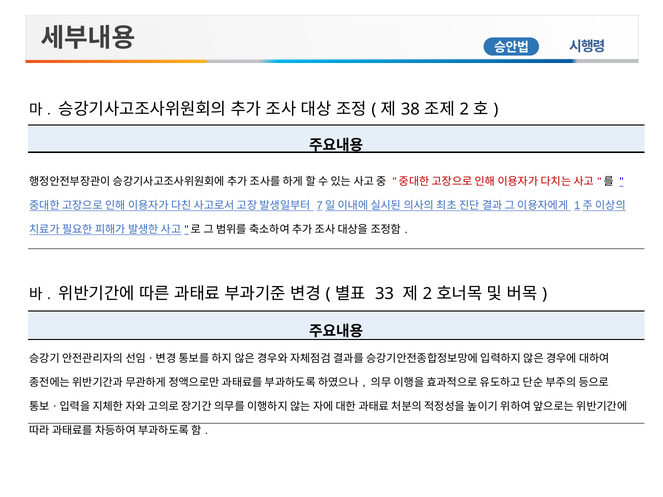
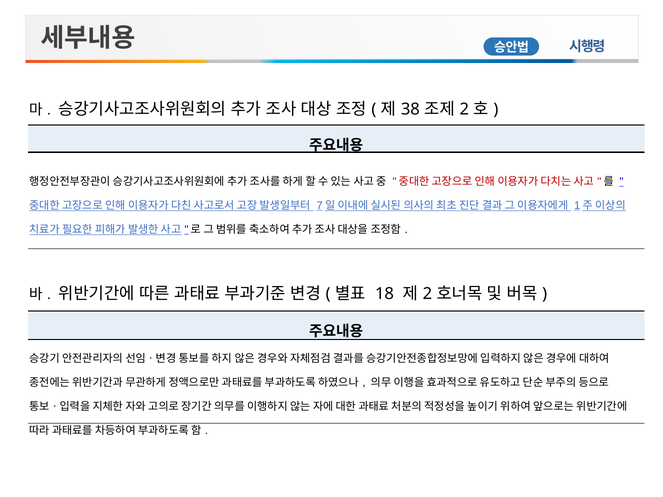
33: 33 -> 18 (384, 294)
